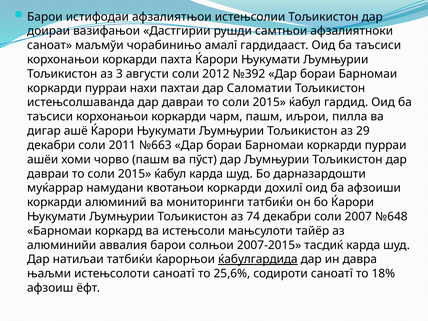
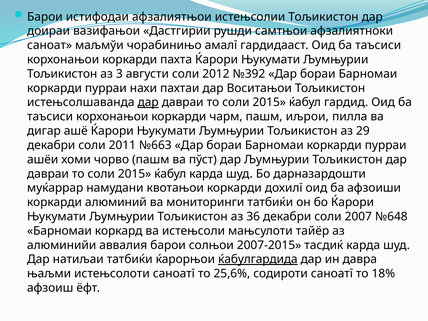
Саломатии: Саломатии -> Воситањои (259, 88)
дар underline: none -> present (148, 102)
74: 74 -> 36 (253, 217)
